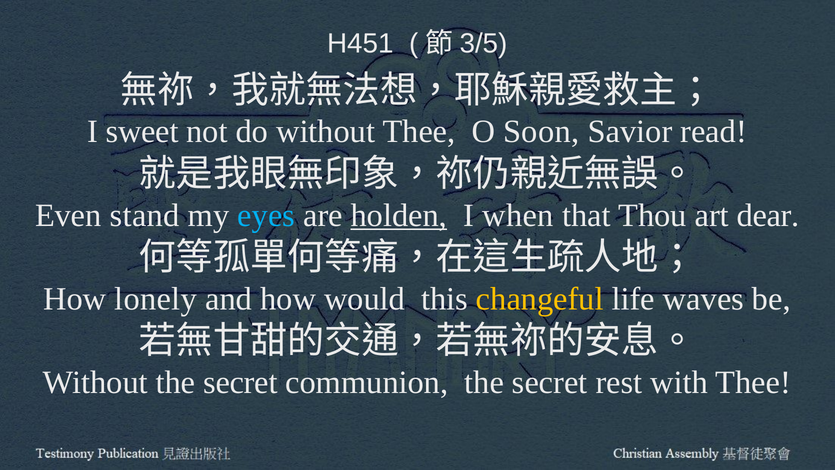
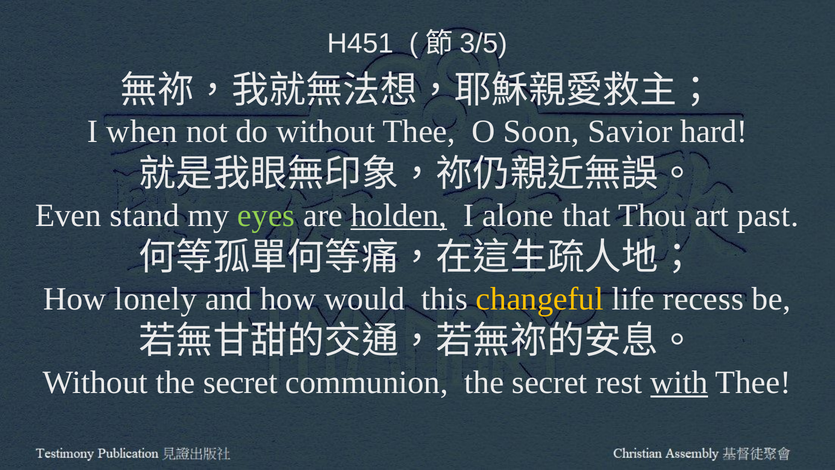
sweet: sweet -> when (142, 132)
read: read -> hard (714, 132)
eyes colour: light blue -> light green (266, 215)
when: when -> alone (518, 215)
dear: dear -> past (768, 215)
waves: waves -> recess (703, 299)
with underline: none -> present (679, 382)
